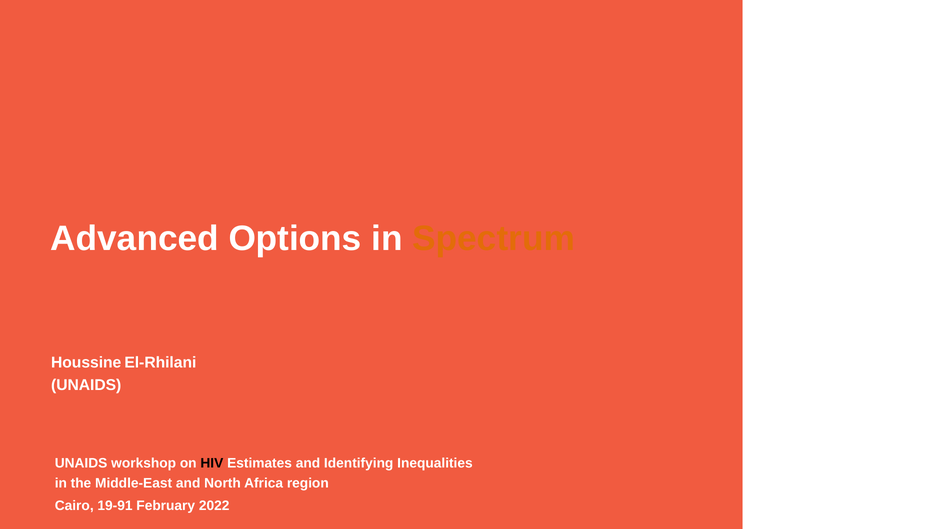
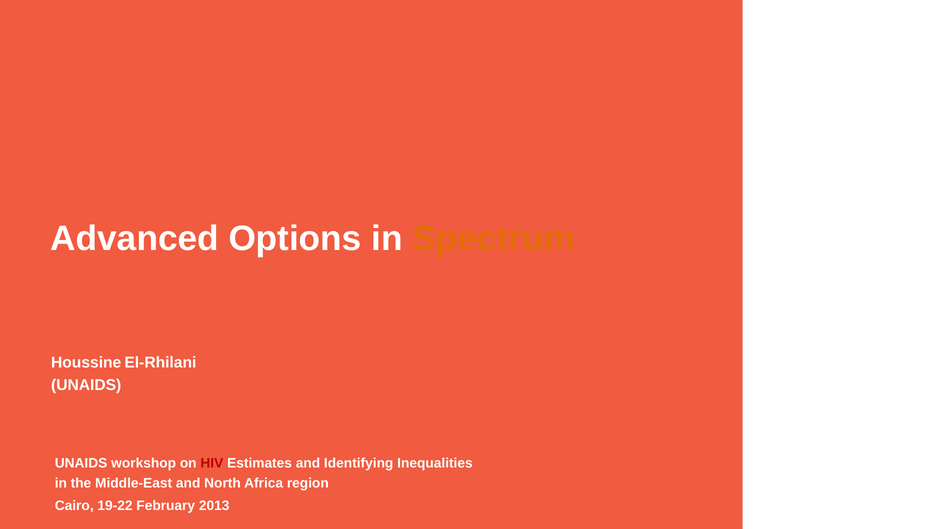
HIV colour: black -> red (212, 463)
19-91: 19-91 -> 19-22 (115, 505)
2022: 2022 -> 2013 (214, 505)
